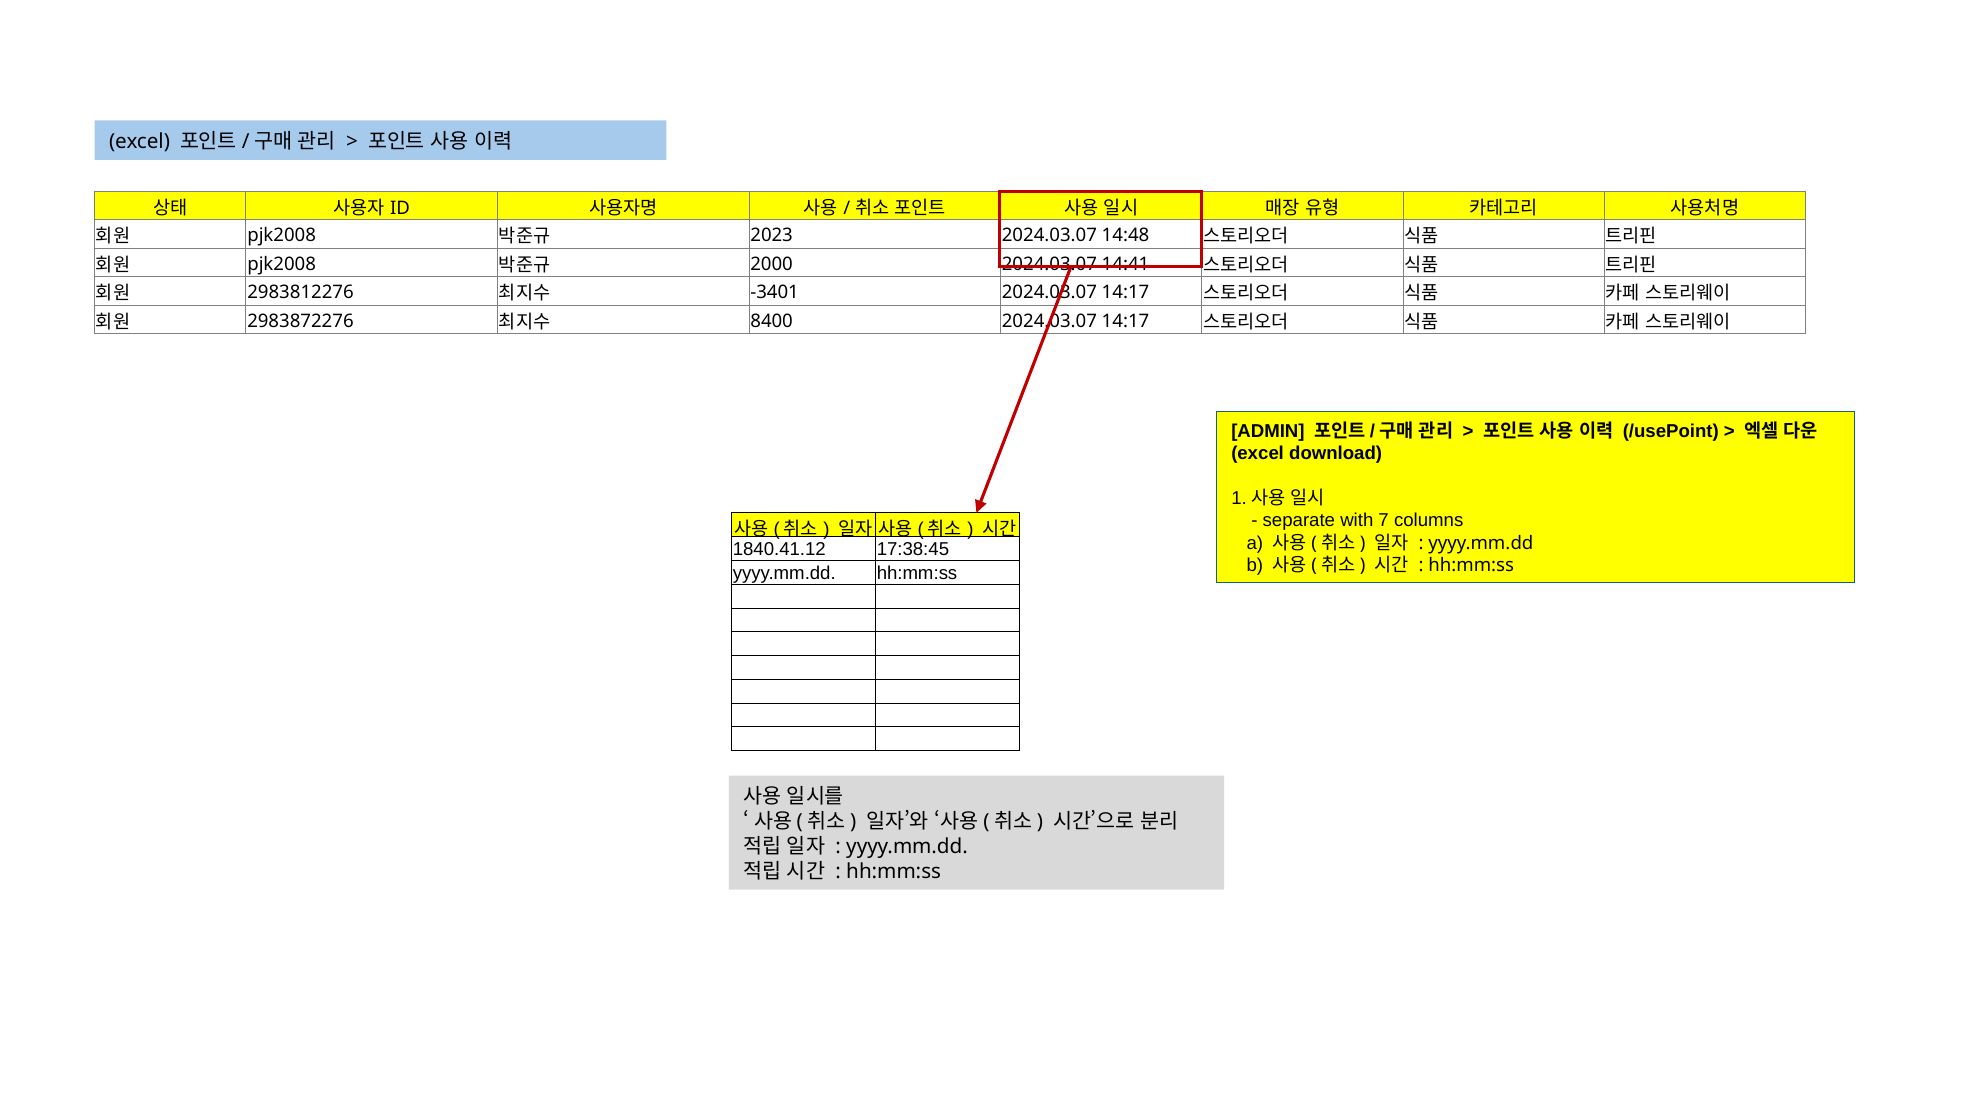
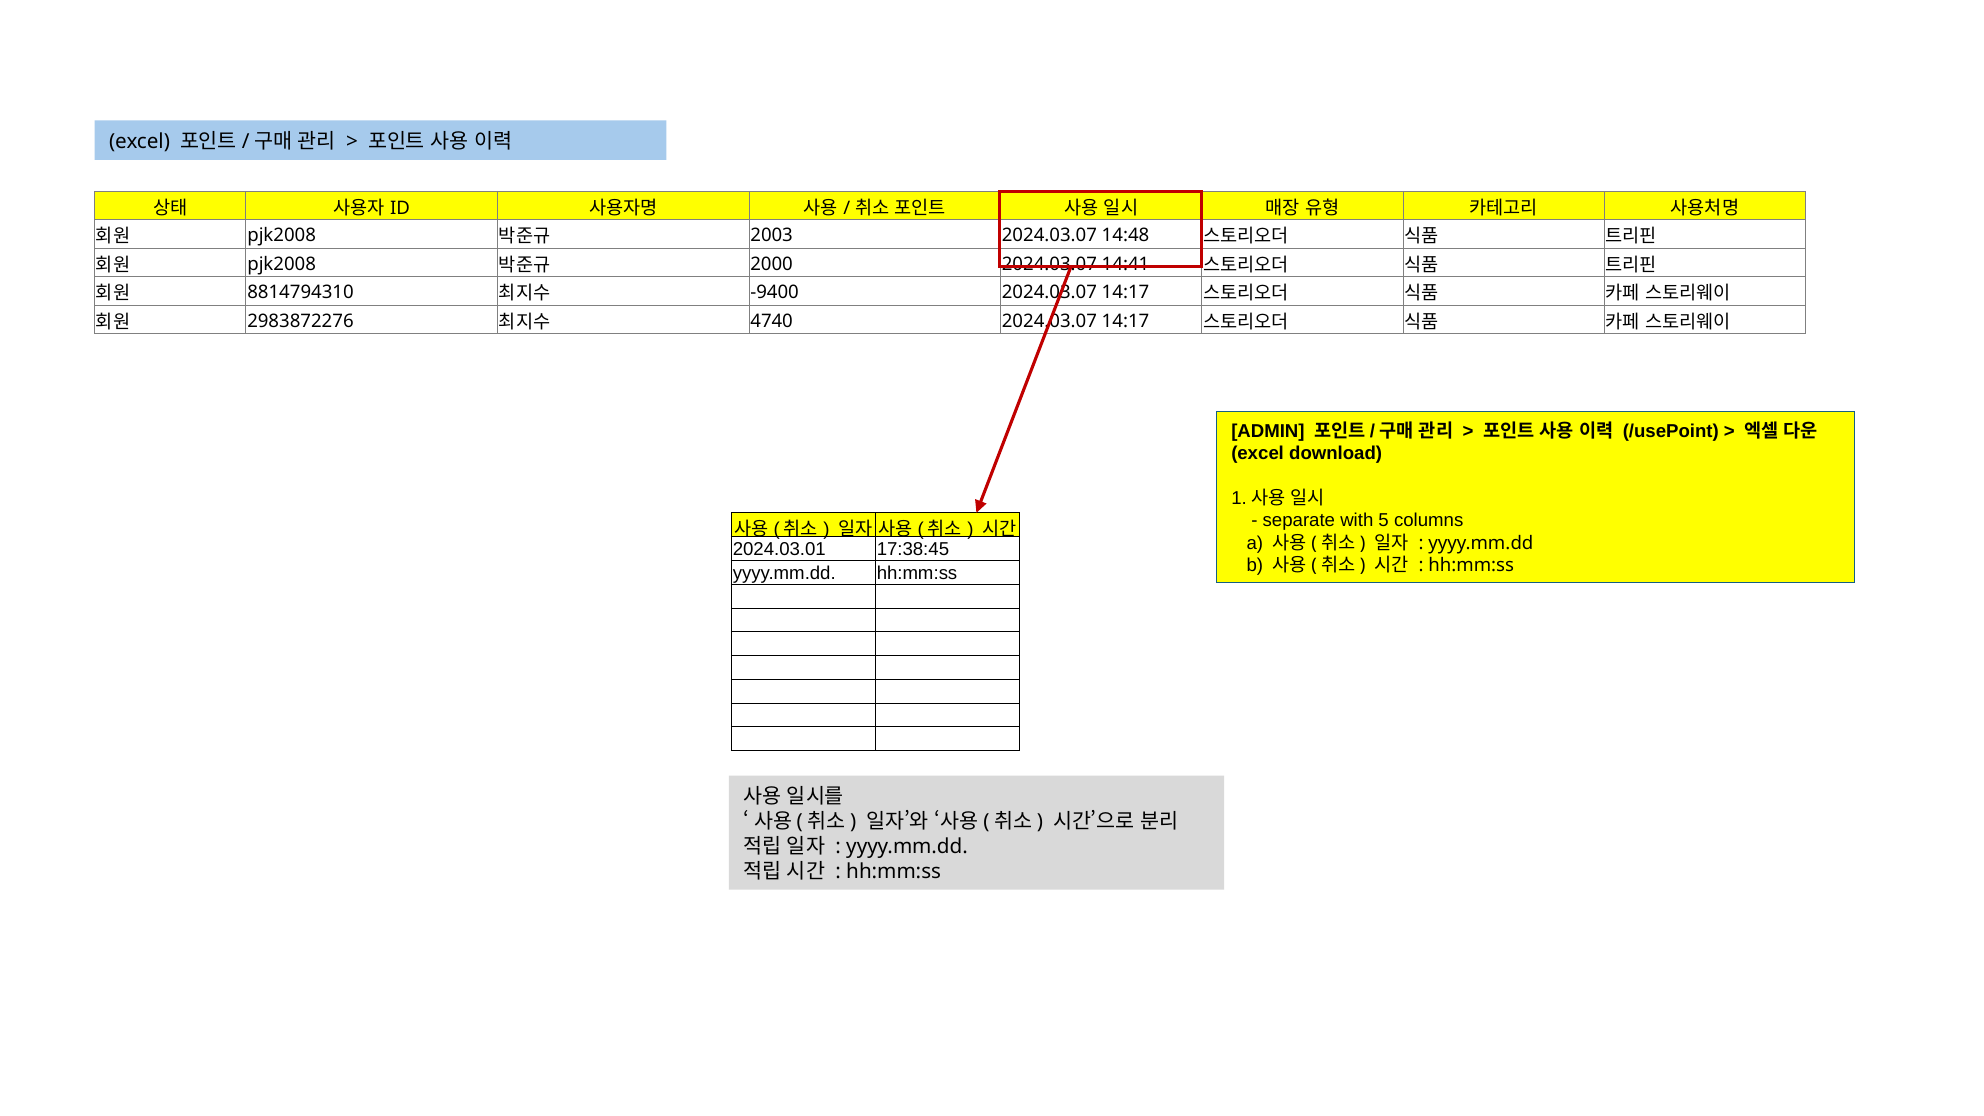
2023: 2023 -> 2003 (772, 236)
2983812276: 2983812276 -> 8814794310 (301, 293)
-3401: -3401 -> -9400 (775, 293)
8400: 8400 -> 4740 (772, 321)
7: 7 -> 5 (1384, 521)
1840.41.12: 1840.41.12 -> 2024.03.01 (779, 549)
